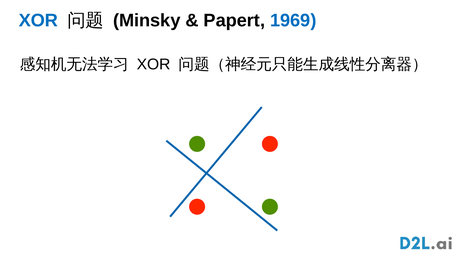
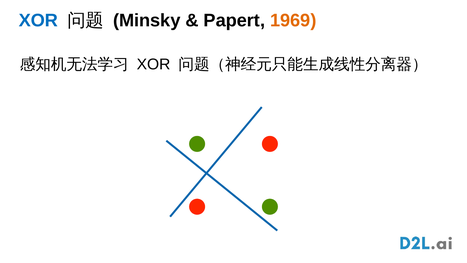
1969 colour: blue -> orange (293, 20)
